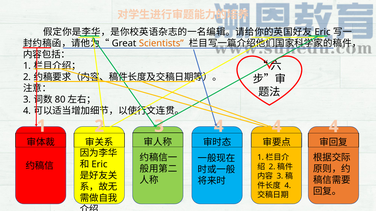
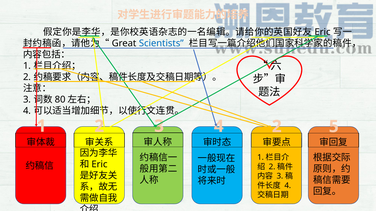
Scientists colour: orange -> blue (161, 43)
3 4: 4 -> 2 (277, 127)
2 4: 4 -> 5 (334, 127)
